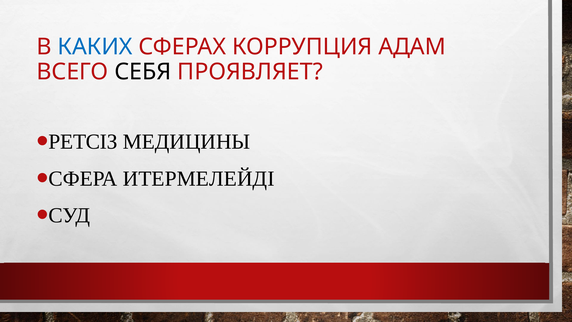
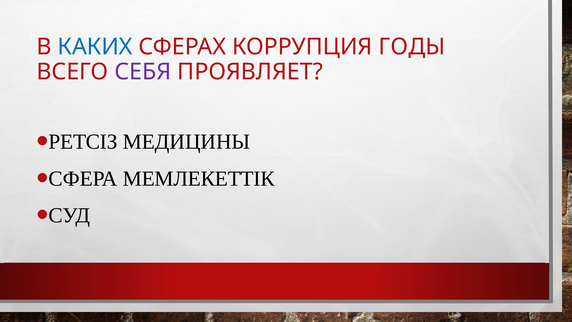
АДАМ: АДАМ -> ГОДЫ (412, 47)
СЕБЯ colour: black -> purple (143, 72)
ИТЕРМЕЛЕЙДІ: ИТЕРМЕЛЕЙДІ -> МЕМЛЕКЕТТІК (199, 179)
